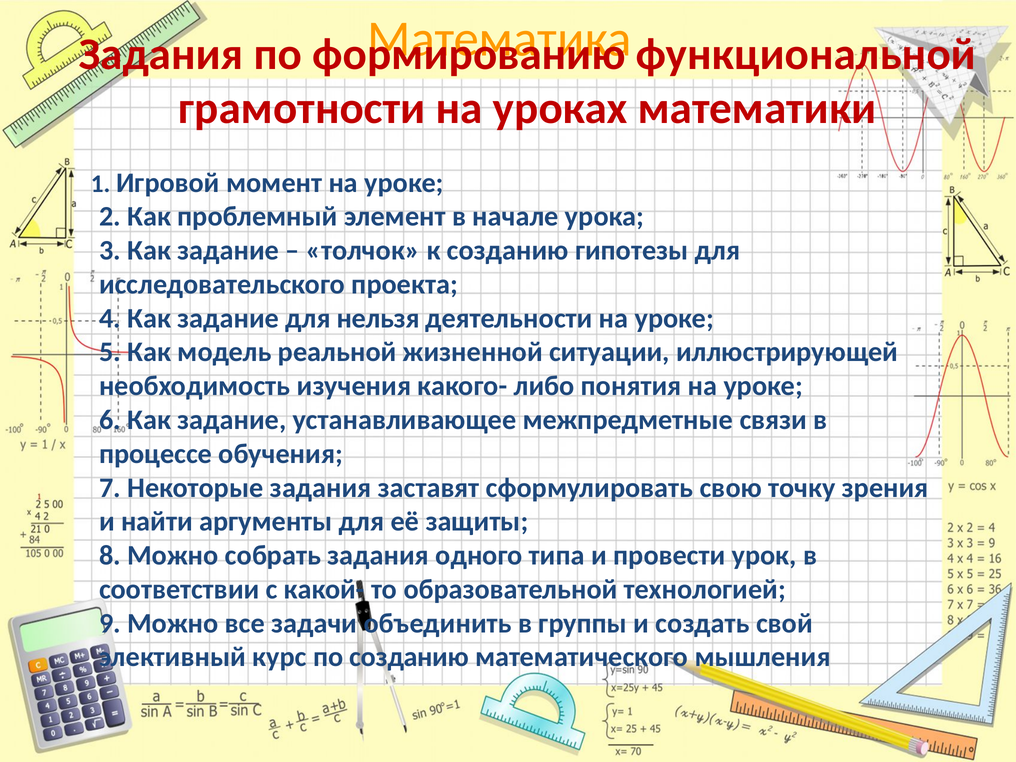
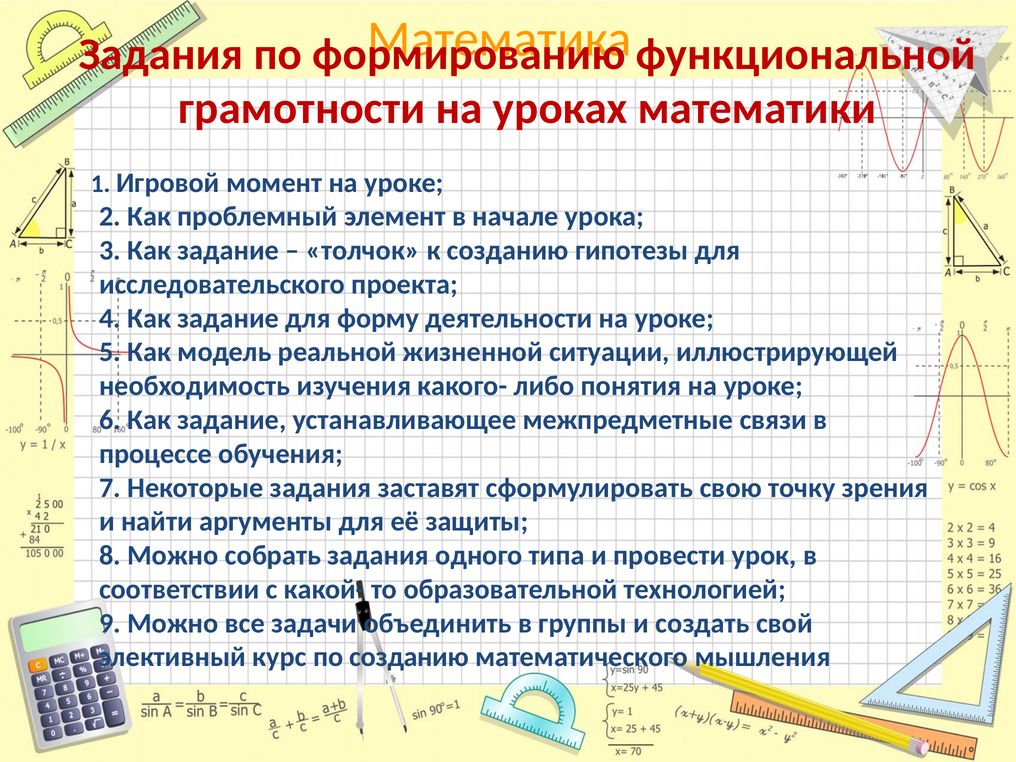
нельзя: нельзя -> форму (378, 318)
